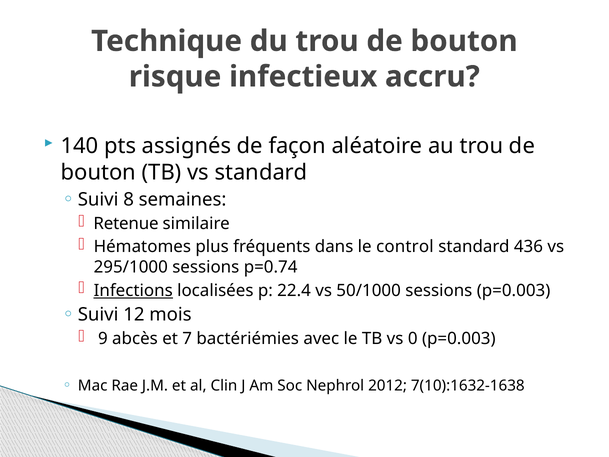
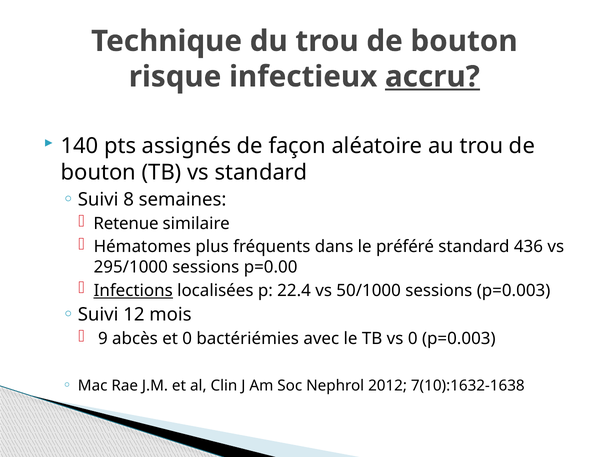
accru underline: none -> present (432, 77)
control: control -> préféré (405, 247)
p=0.74: p=0.74 -> p=0.00 (271, 267)
et 7: 7 -> 0 (187, 339)
